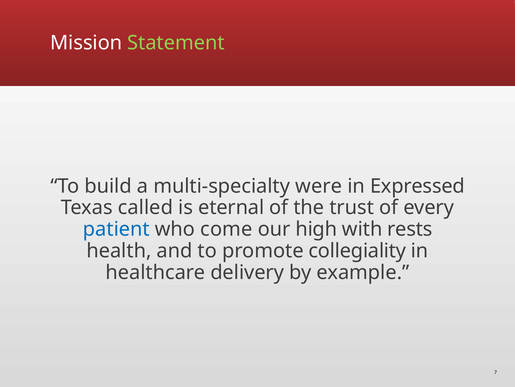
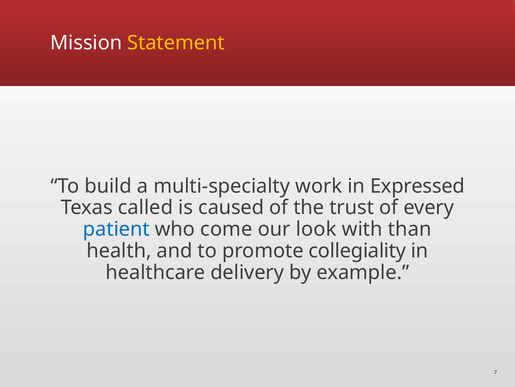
Statement colour: light green -> yellow (176, 43)
were: were -> work (319, 186)
eternal: eternal -> caused (231, 207)
high: high -> look (316, 229)
rests: rests -> than (410, 229)
